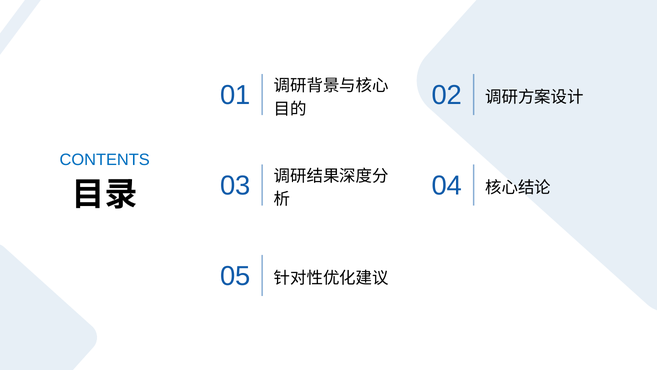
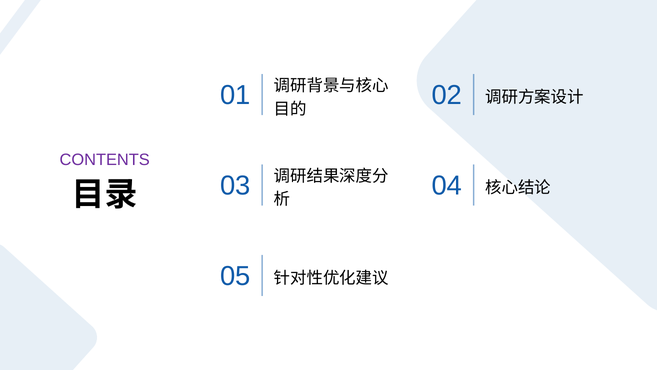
CONTENTS colour: blue -> purple (105, 160)
